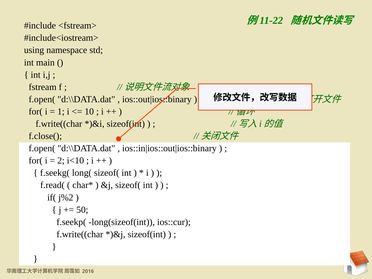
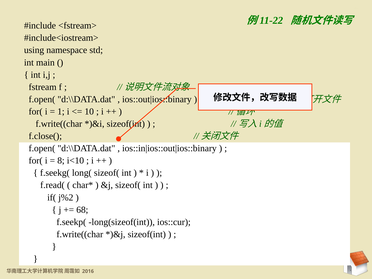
2: 2 -> 8 (61, 161)
50: 50 -> 68 (82, 210)
